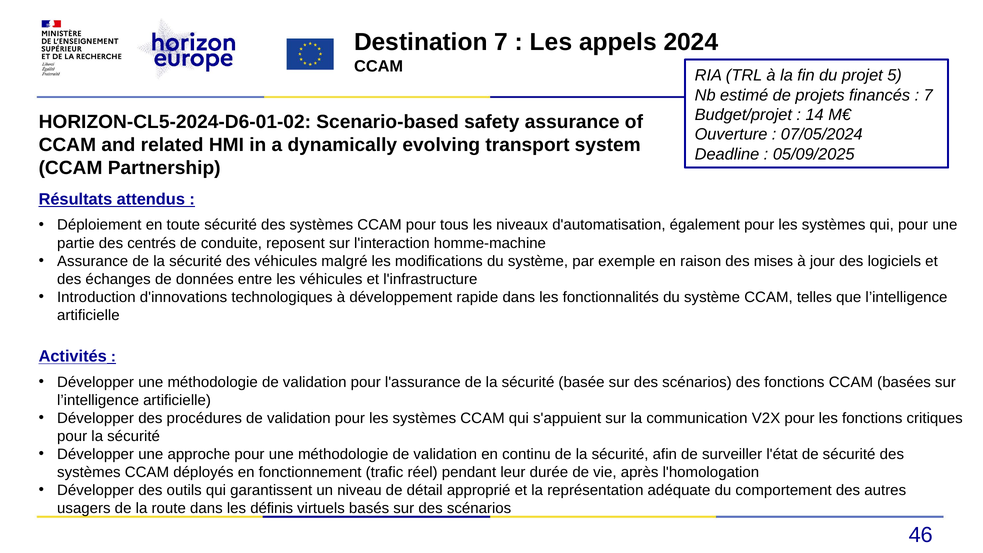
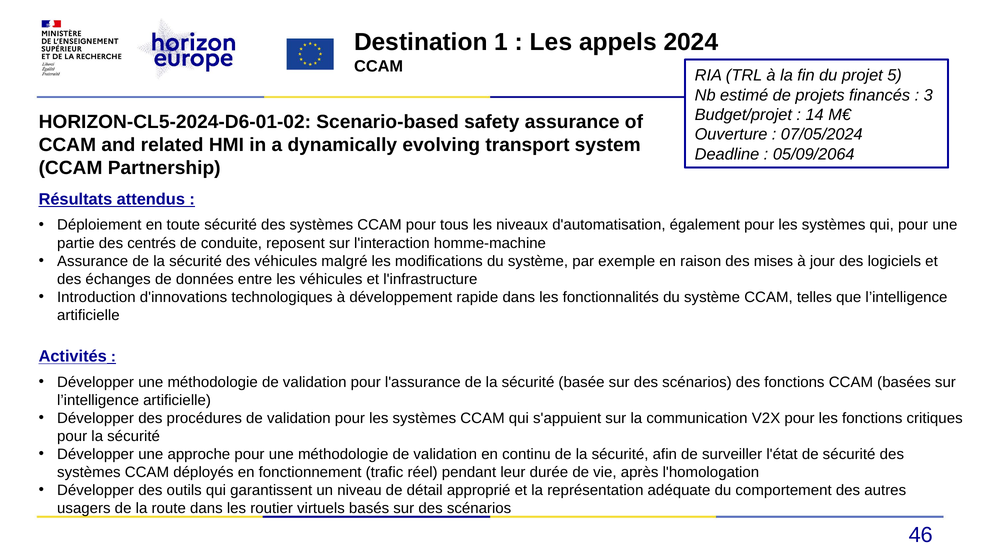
Destination 7: 7 -> 1 (501, 42)
7: 7 -> 3 (928, 95)
05/09/2025: 05/09/2025 -> 05/09/2064 (814, 154)
définis: définis -> routier (272, 508)
